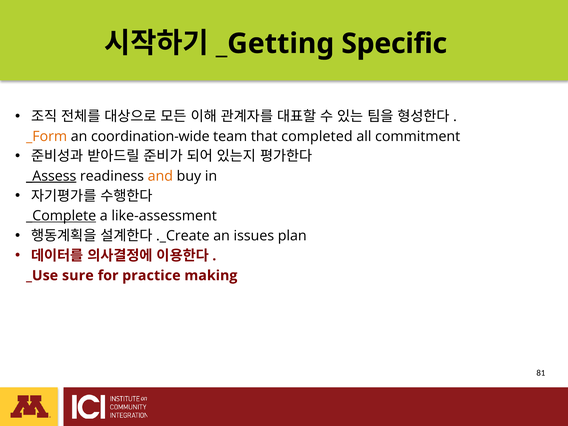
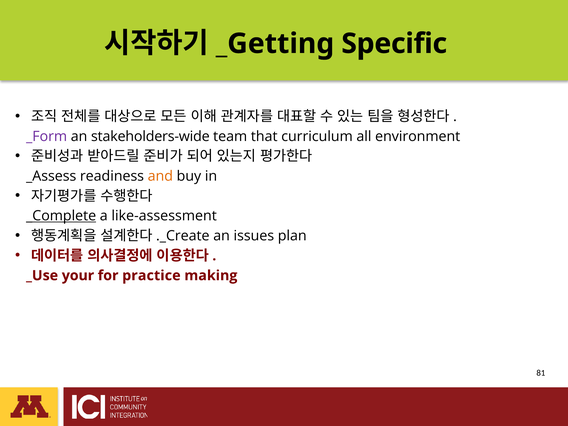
_Form colour: orange -> purple (47, 136)
coordination-wide: coordination-wide -> stakeholders-wide (150, 136)
completed: completed -> curriculum (317, 136)
commitment: commitment -> environment (418, 136)
_Assess underline: present -> none (51, 176)
sure: sure -> your (78, 276)
